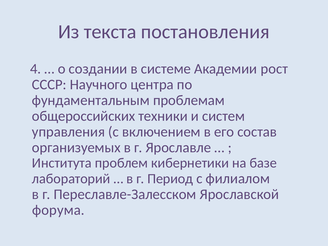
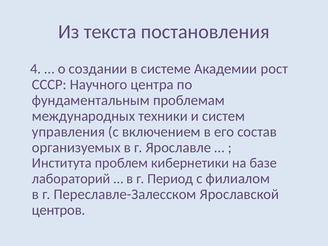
общероссийских: общероссийских -> международных (84, 116)
форума: форума -> центров (59, 210)
